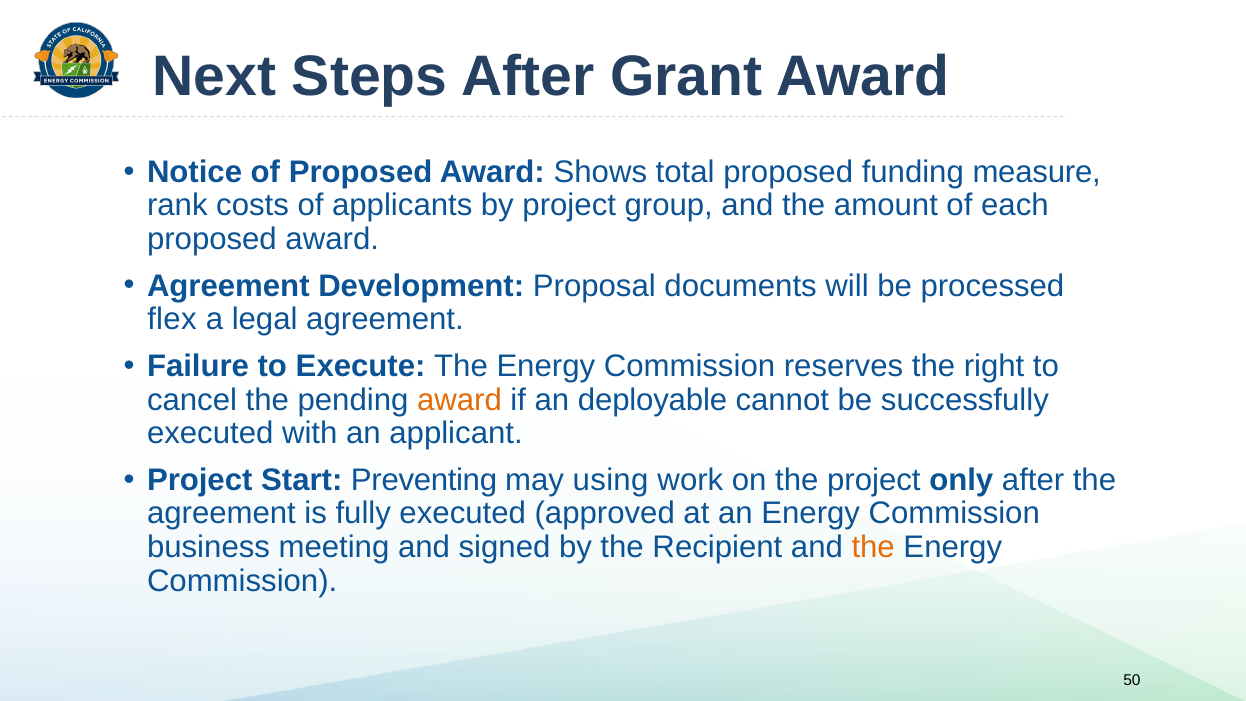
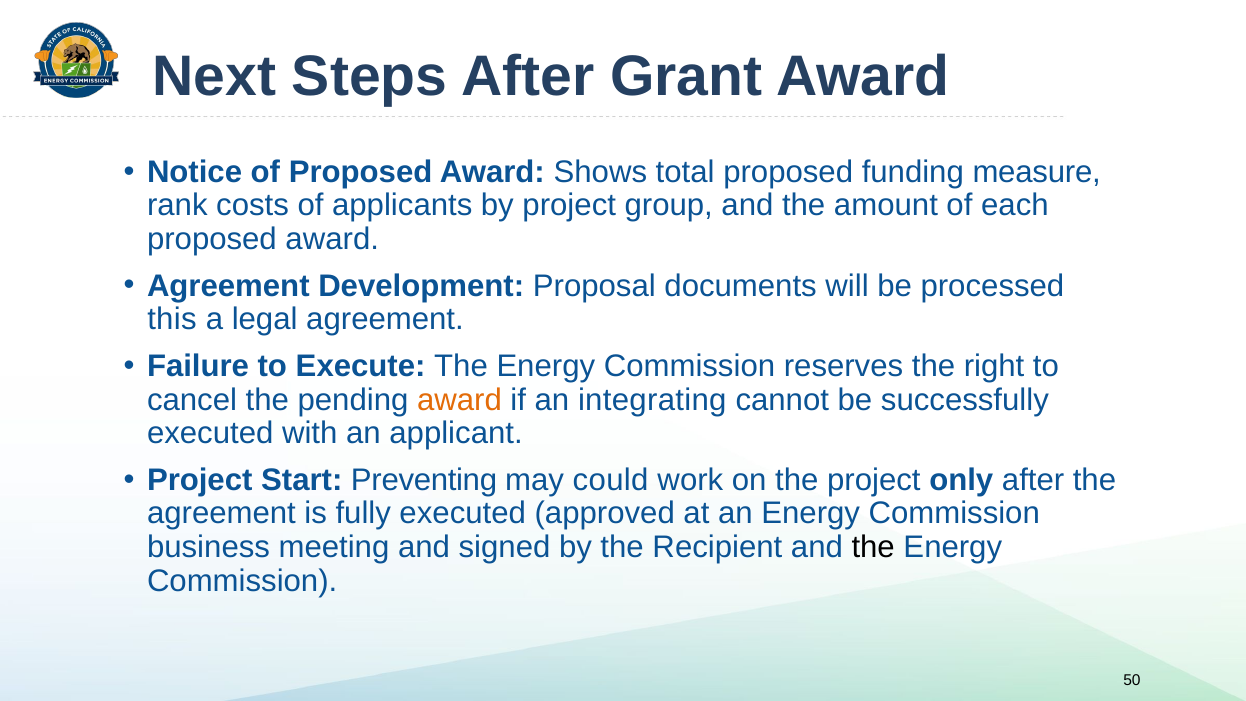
flex: flex -> this (172, 319)
deployable: deployable -> integrating (652, 400)
using: using -> could (611, 480)
the colour: orange -> black (873, 547)
